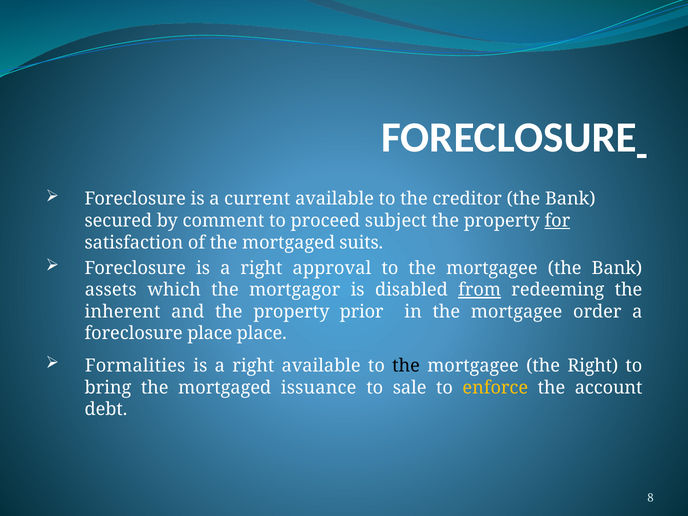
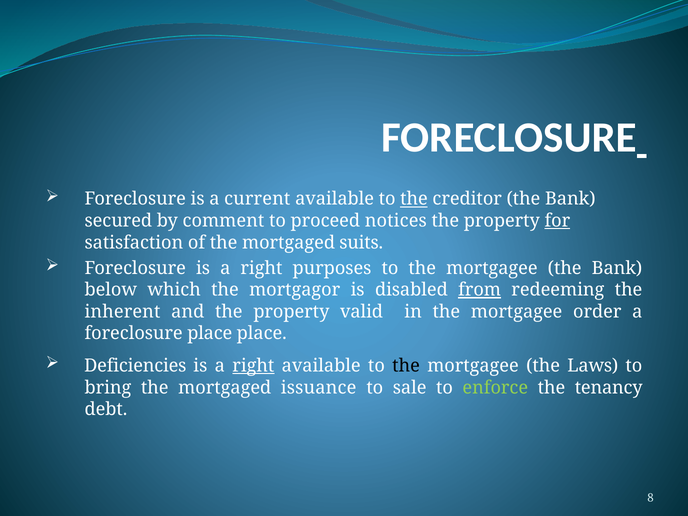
the underline: none -> present (414, 199)
subject: subject -> notices (396, 221)
approval: approval -> purposes (332, 268)
assets: assets -> below (111, 290)
prior: prior -> valid (362, 312)
Formalities: Formalities -> Deficiencies (135, 366)
right underline: none -> present (253, 366)
the Right: Right -> Laws (593, 366)
enforce colour: yellow -> light green (495, 388)
account: account -> tenancy (609, 388)
